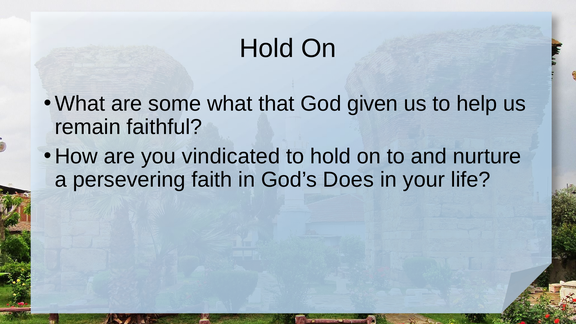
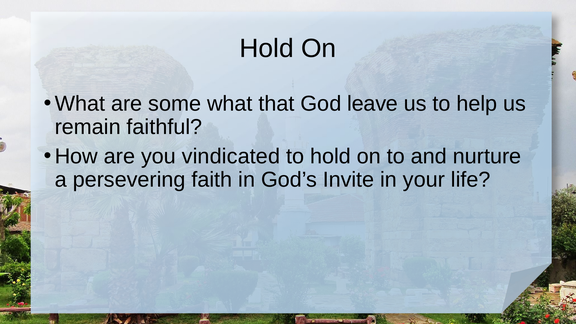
given: given -> leave (373, 104)
Does: Does -> Invite (349, 180)
